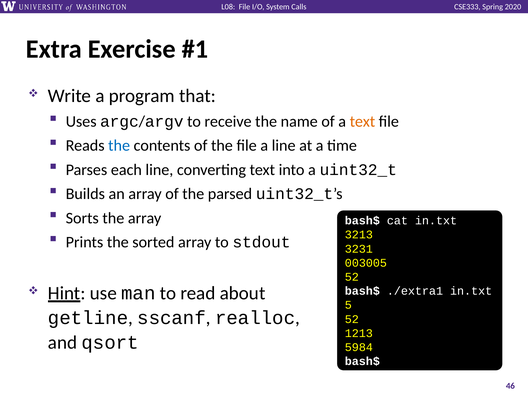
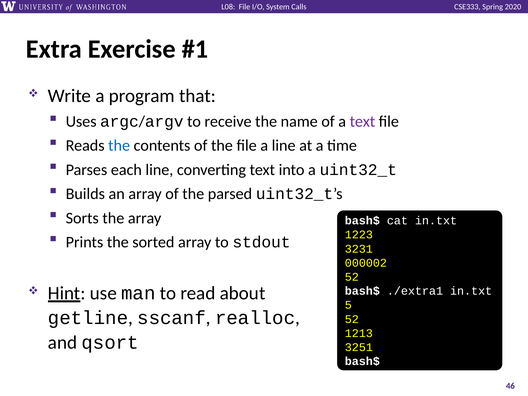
text colour: orange -> purple (362, 122)
3213: 3213 -> 1223 (359, 235)
003005: 003005 -> 000002 (366, 263)
5984: 5984 -> 3251 (359, 347)
